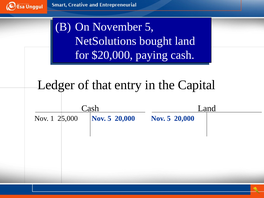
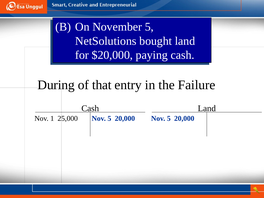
Ledger: Ledger -> During (56, 85)
Capital: Capital -> Failure (197, 85)
